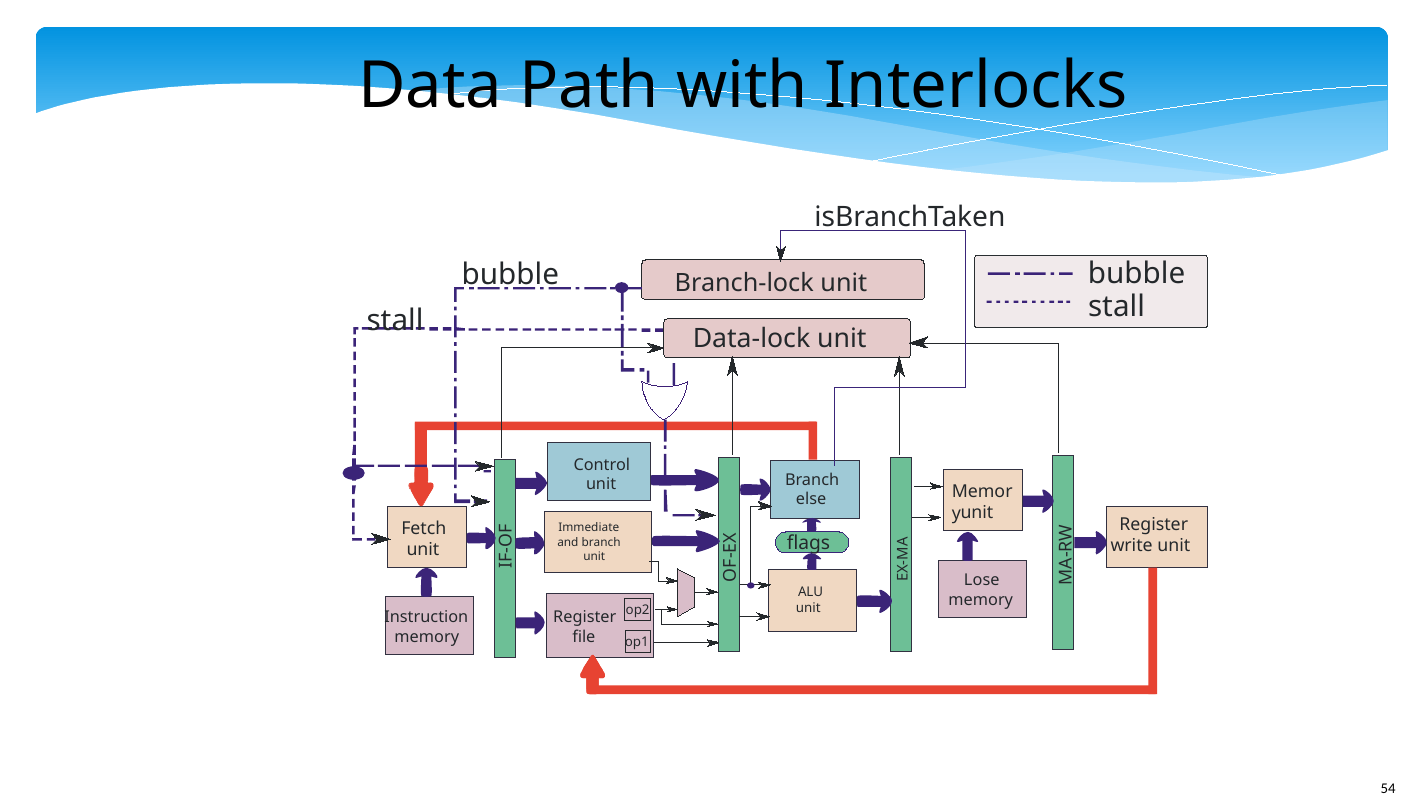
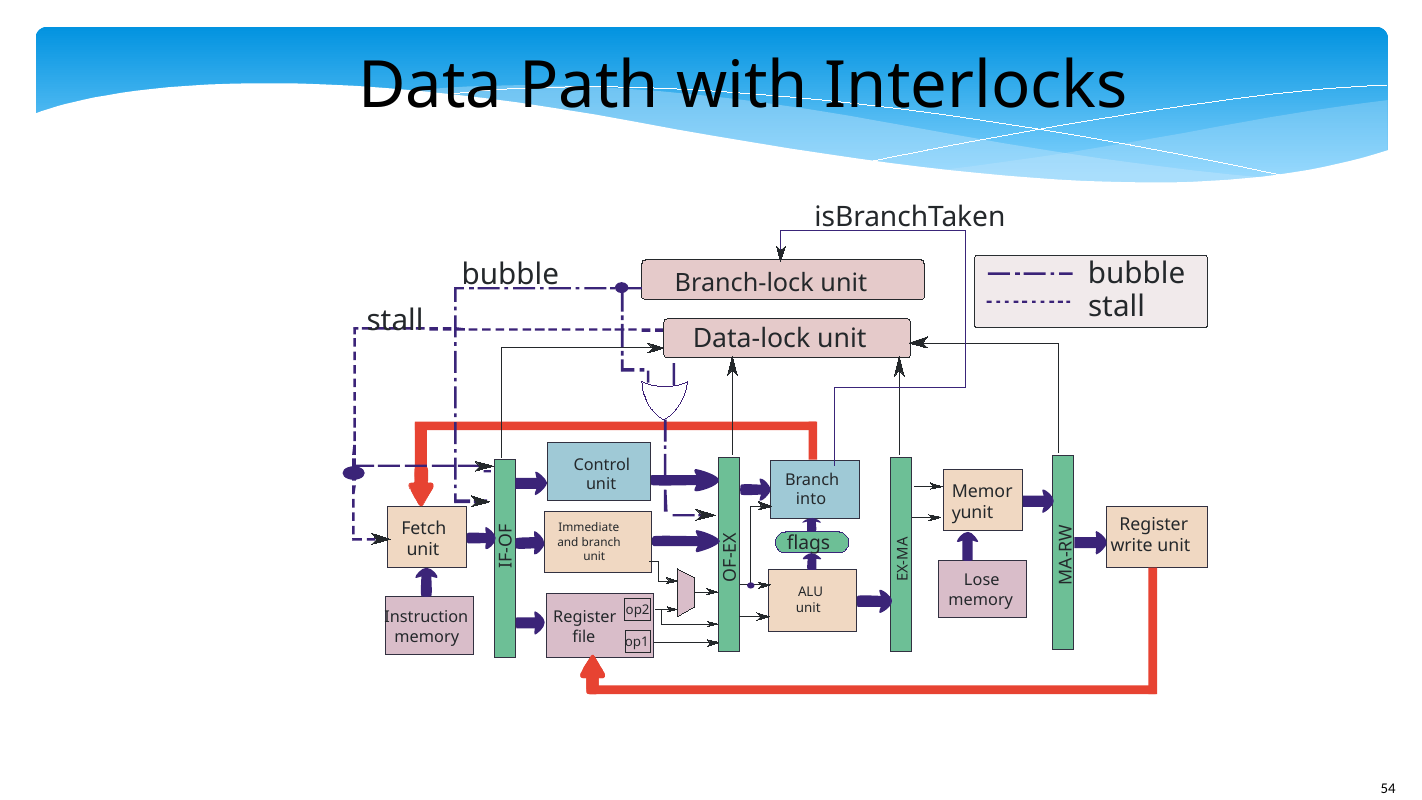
else: else -> into (811, 499)
